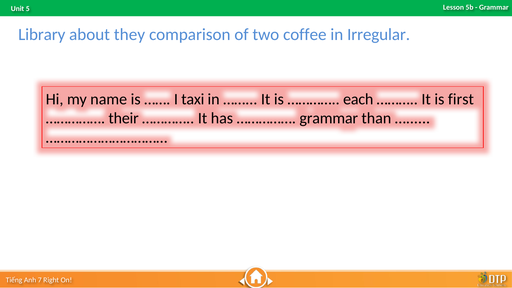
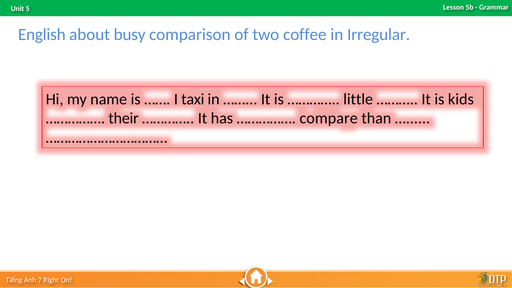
Library: Library -> English (42, 35)
they: they -> busy (130, 35)
each: each -> little (358, 99)
first: first -> kids (461, 99)
grammar: grammar -> compare (329, 118)
